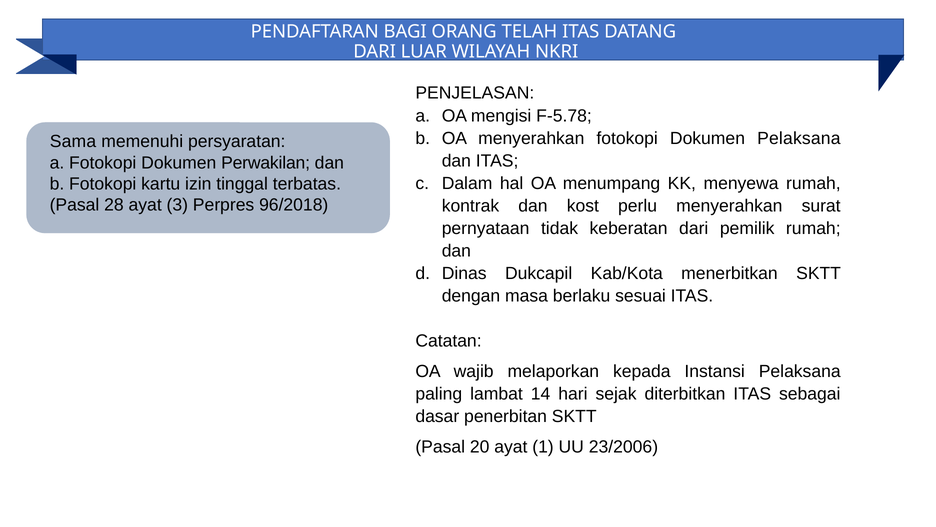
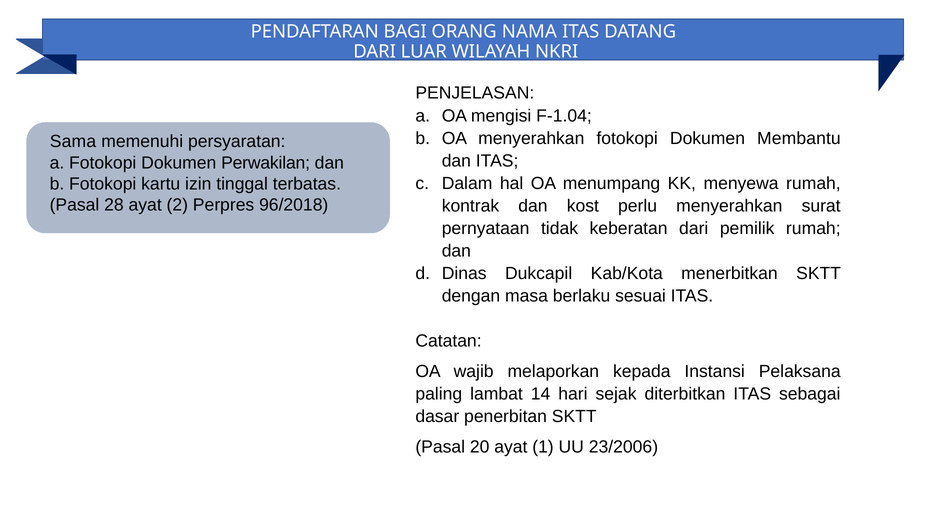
TELAH: TELAH -> NAMA (529, 32)
F-5.78: F-5.78 -> F-1.04 (564, 116)
Dokumen Pelaksana: Pelaksana -> Membantu (799, 138)
3: 3 -> 2 (177, 205)
